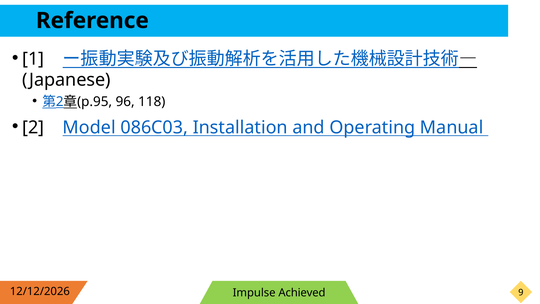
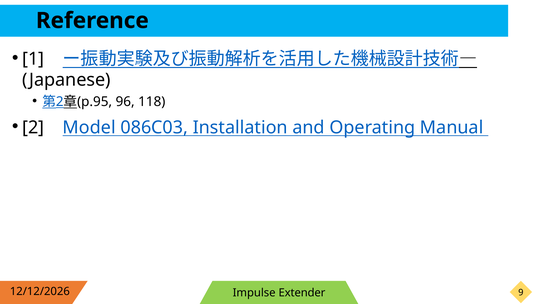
Achieved: Achieved -> Extender (302, 293)
